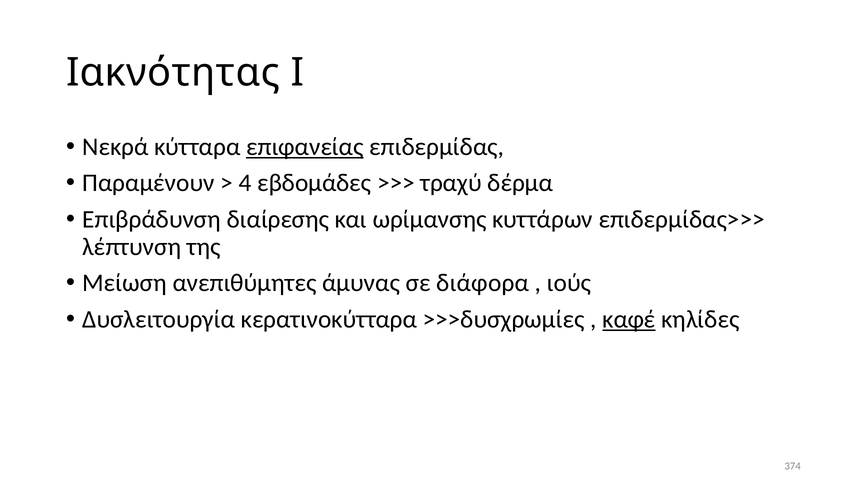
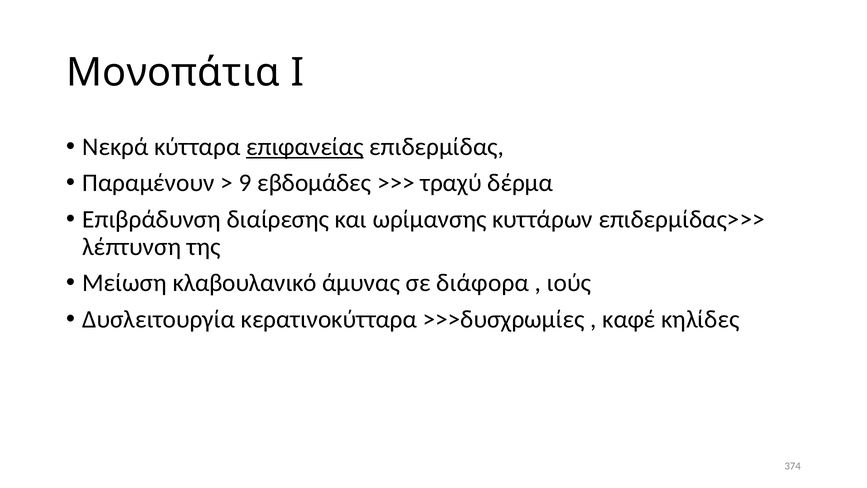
Ιακνότητας: Ιακνότητας -> Μονοπάτια (173, 73)
4: 4 -> 9 (245, 183)
ανεπιθύμητες: ανεπιθύμητες -> κλαβουλανικό (245, 283)
καφέ underline: present -> none (629, 319)
